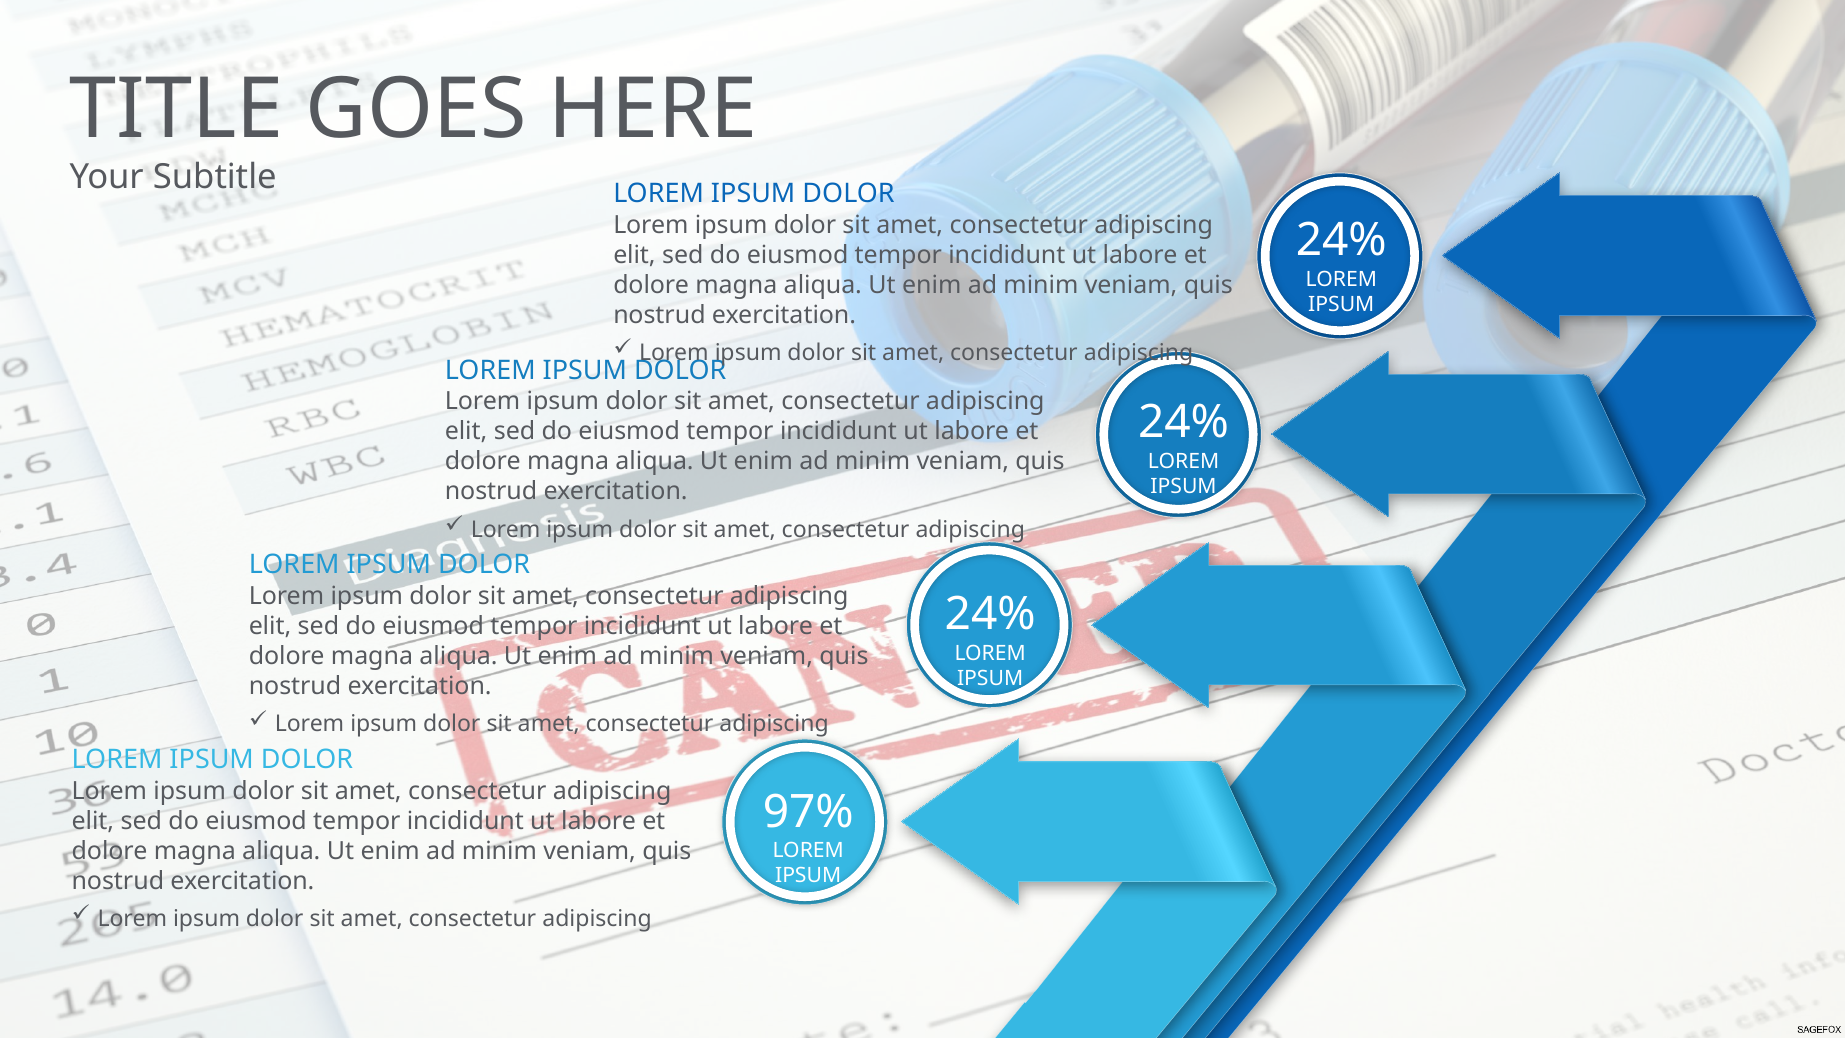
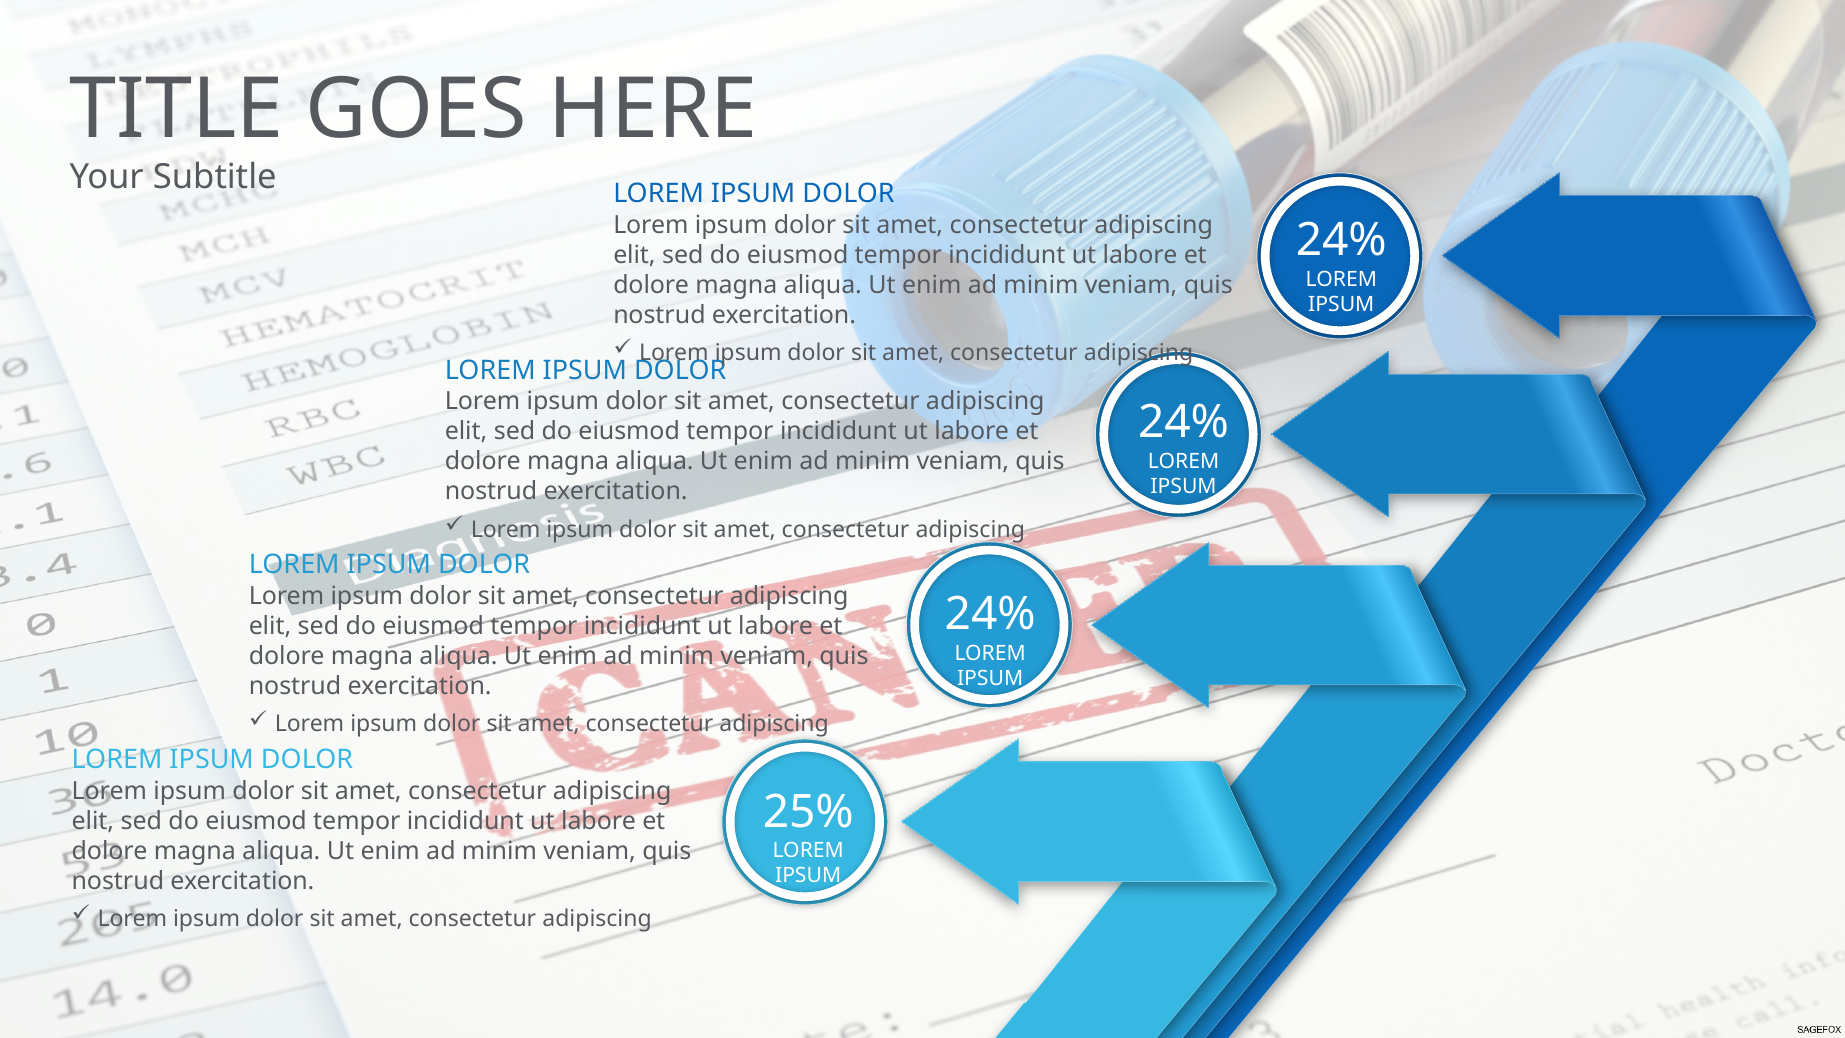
97%: 97% -> 25% (808, 812)
